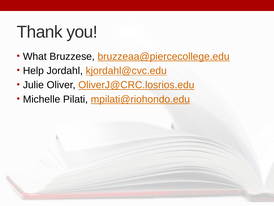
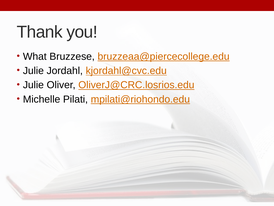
Help: Help -> Julie (33, 71)
